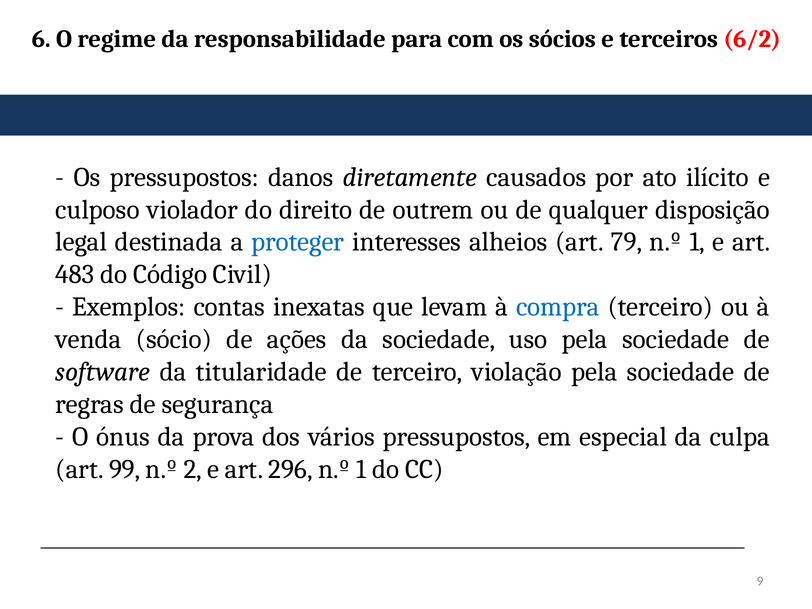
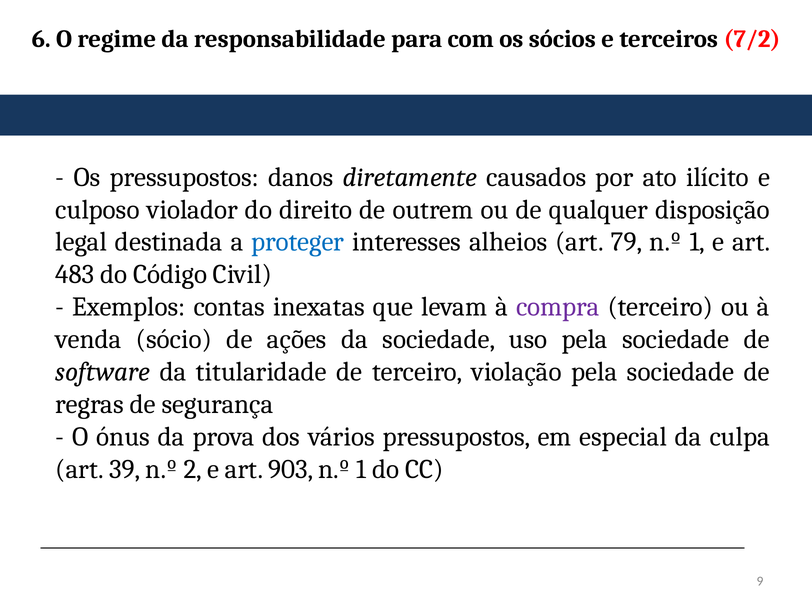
6/2: 6/2 -> 7/2 (752, 39)
compra colour: blue -> purple (558, 307)
99: 99 -> 39 (125, 469)
296: 296 -> 903 (291, 469)
